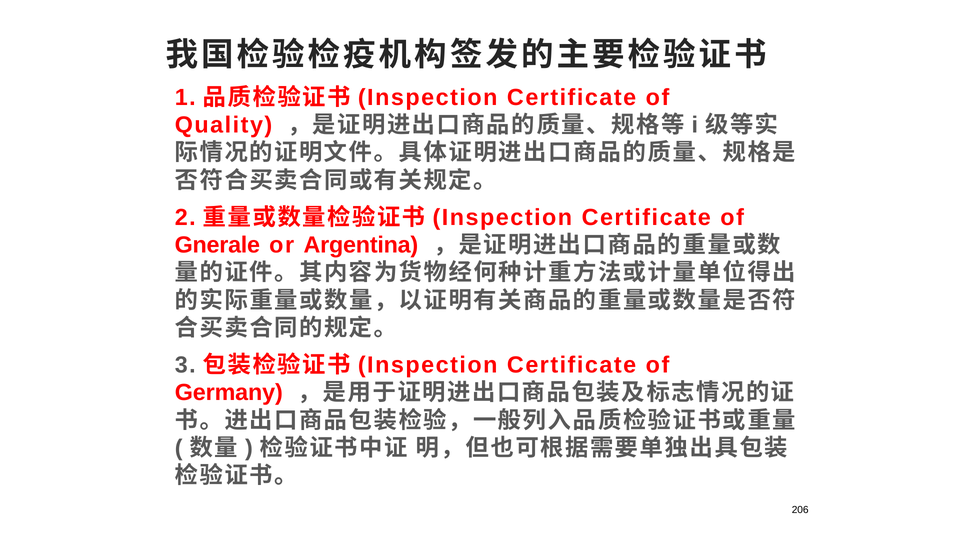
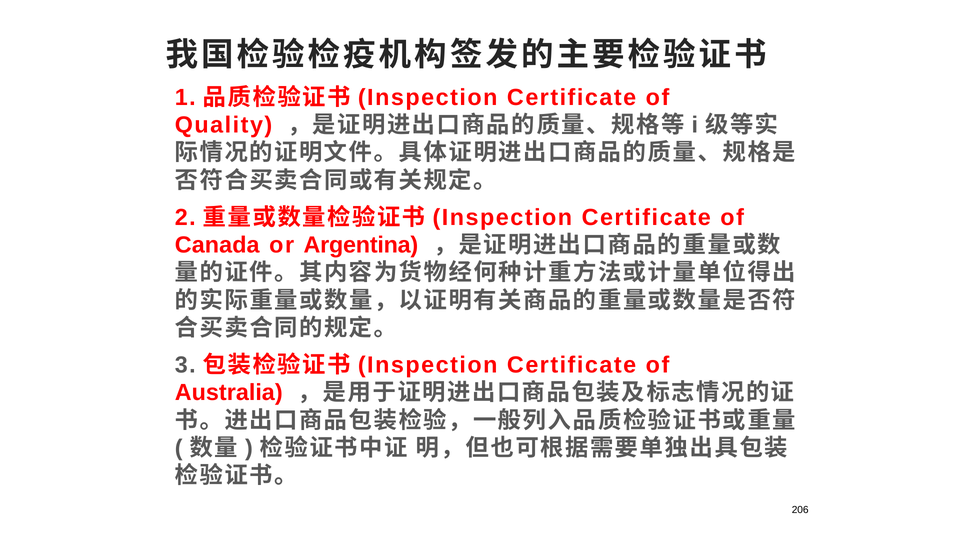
Gnerale: Gnerale -> Canada (217, 245)
Germany: Germany -> Australia (229, 393)
